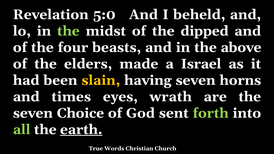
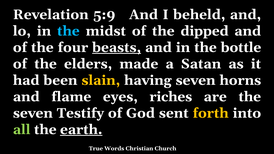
5:0: 5:0 -> 5:9 (104, 15)
the colour: light green -> light blue (68, 31)
beasts underline: none -> present (117, 47)
above: above -> bottle (241, 47)
Israel: Israel -> Satan (201, 64)
times: times -> flame (71, 97)
wrath: wrath -> riches (171, 97)
Choice: Choice -> Testify (80, 113)
forth colour: light green -> yellow (211, 113)
